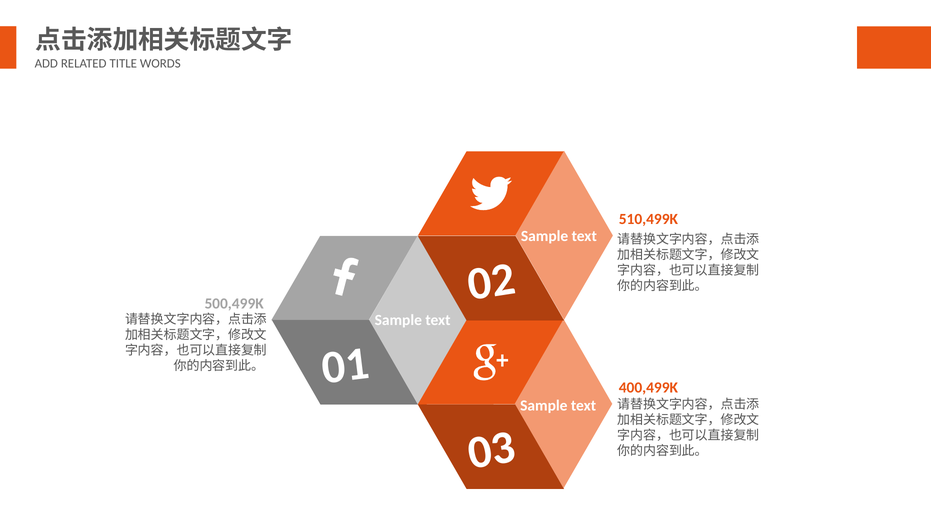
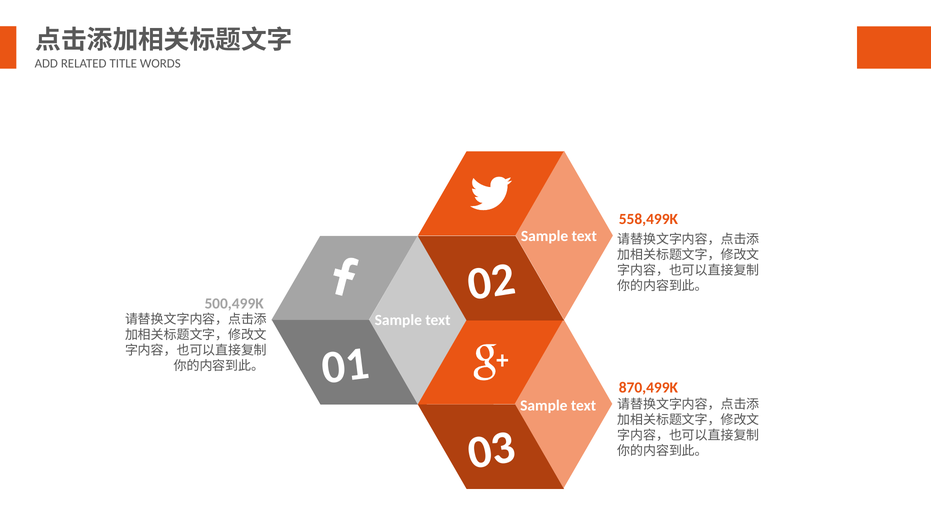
510,499K: 510,499K -> 558,499K (648, 219)
400,499K: 400,499K -> 870,499K (648, 387)
